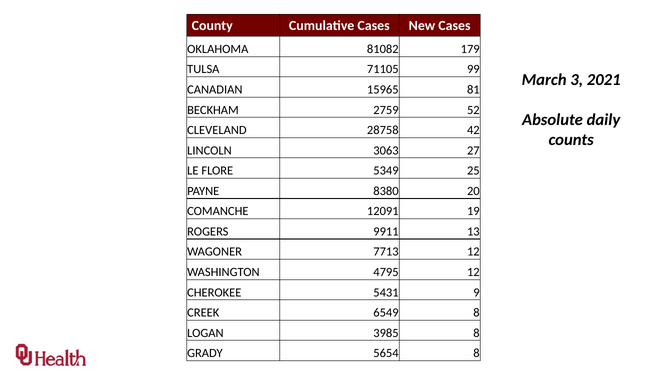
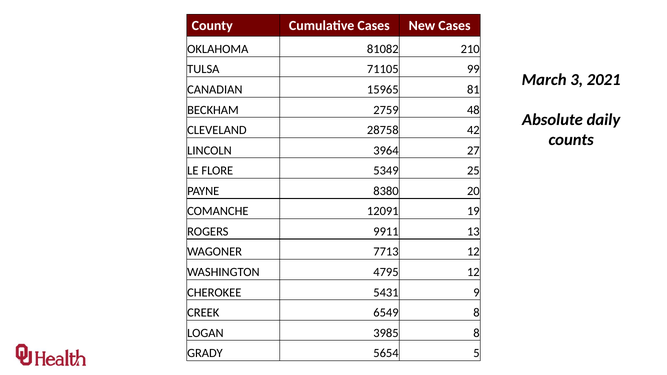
179: 179 -> 210 (470, 49)
52: 52 -> 48 (473, 110)
3063: 3063 -> 3964 (386, 151)
5654 8: 8 -> 5 (477, 353)
